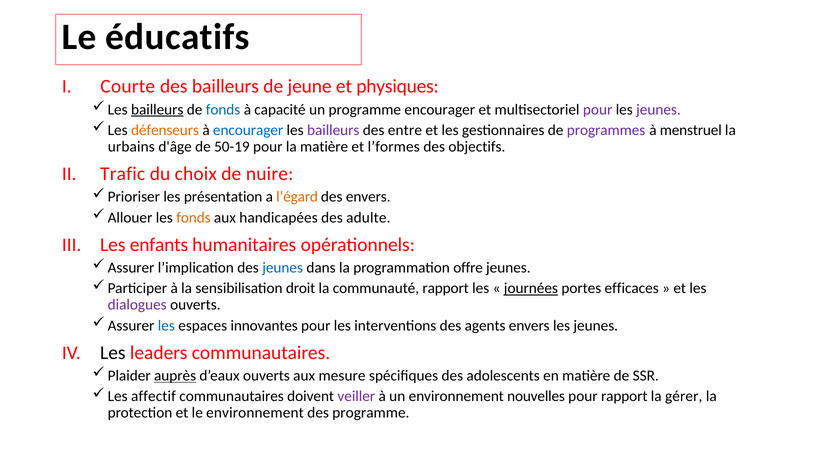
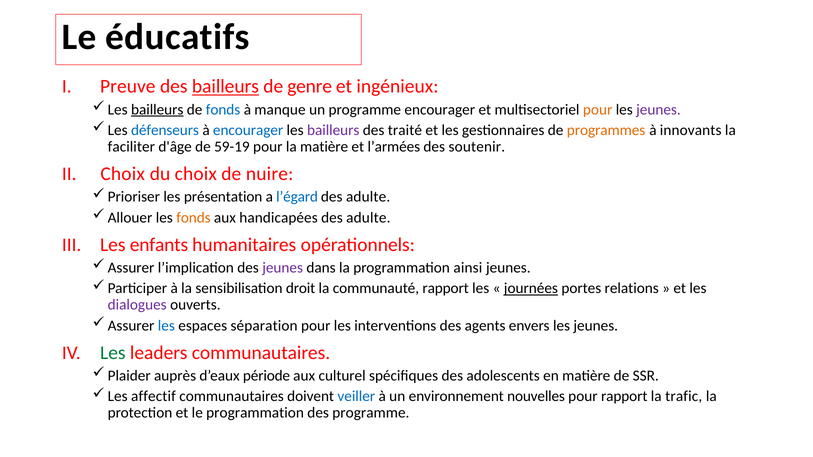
Courte: Courte -> Preuve (128, 87)
bailleurs underline: none -> present (225, 87)
jeune: jeune -> genre (310, 87)
physiques: physiques -> ingénieux (397, 87)
capacité: capacité -> manque (280, 110)
pour colour: purple -> orange (598, 110)
défenseurs colour: orange -> blue (165, 130)
entre: entre -> traité (405, 130)
programmes colour: purple -> orange (606, 130)
menstruel: menstruel -> innovants (691, 130)
urbains: urbains -> faciliter (131, 147)
50-19: 50-19 -> 59-19 (232, 147)
l’formes: l’formes -> l’armées (394, 147)
objectifs: objectifs -> soutenir (477, 147)
Trafic: Trafic -> Choix (123, 174)
l’égard colour: orange -> blue (297, 197)
envers: envers -> adulte (368, 197)
jeunes colour: blue -> purple (283, 268)
offre: offre -> ainsi (468, 268)
efficaces: efficaces -> relations (632, 289)
innovantes: innovantes -> séparation (264, 326)
Les colour: black -> green (113, 353)
auprès underline: present -> none (175, 376)
d’eaux ouverts: ouverts -> période (267, 376)
mesure: mesure -> culturel (342, 376)
veiller colour: purple -> blue (356, 397)
gérer: gérer -> trafic (684, 397)
le environnement: environnement -> programmation (255, 413)
